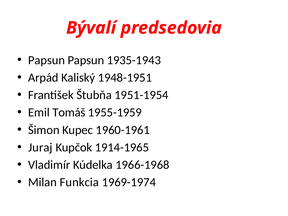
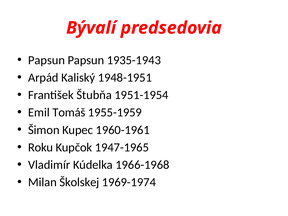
Juraj: Juraj -> Roku (41, 147)
1914-1965: 1914-1965 -> 1947-1965 (122, 147)
Funkcia: Funkcia -> Školskej (79, 182)
